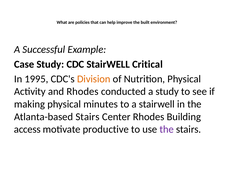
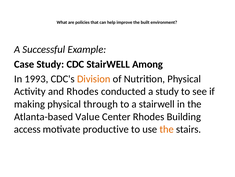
Critical: Critical -> Among (148, 64)
1995: 1995 -> 1993 (36, 79)
minutes: minutes -> through (101, 104)
Atlanta-based Stairs: Stairs -> Value (88, 116)
the colour: purple -> orange (167, 129)
